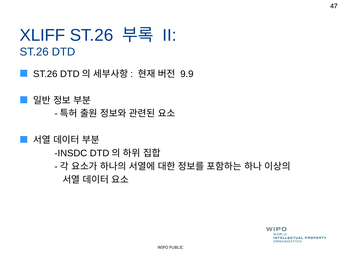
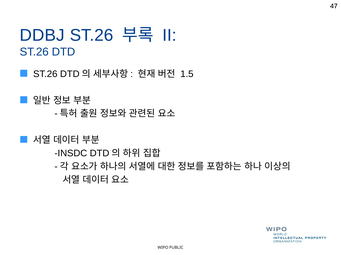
XLIFF: XLIFF -> DDBJ (42, 35)
9.9: 9.9 -> 1.5 (187, 74)
